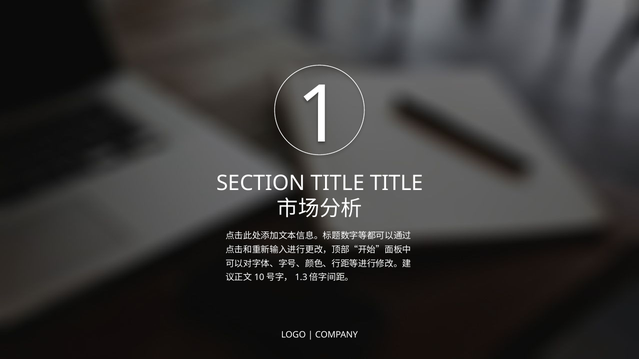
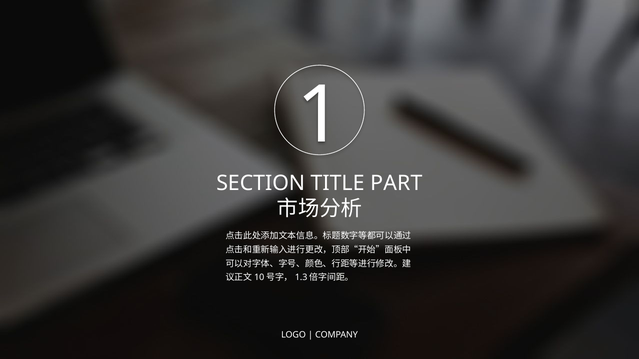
TITLE TITLE: TITLE -> PART (396, 183)
